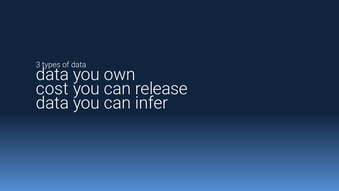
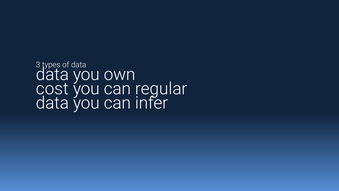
release: release -> regular (161, 89)
